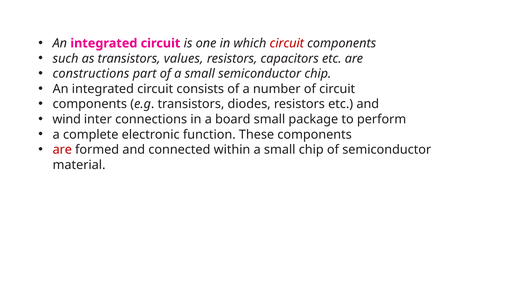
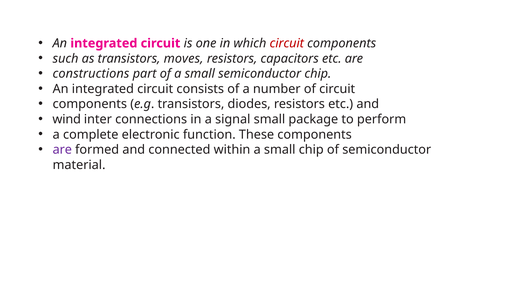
values: values -> moves (184, 58)
board: board -> signal (233, 119)
are colour: red -> purple (62, 149)
